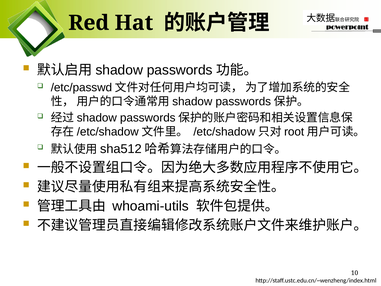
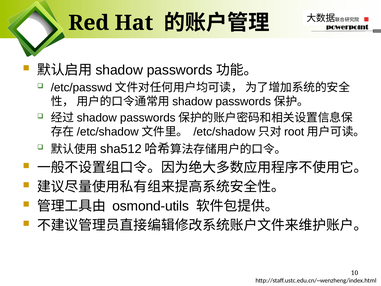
whoami-utils: whoami-utils -> osmond-utils (151, 206)
